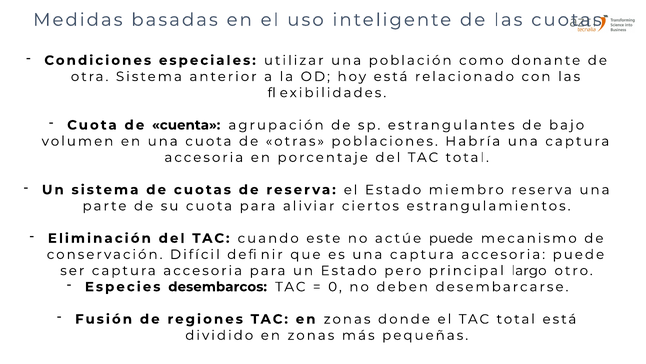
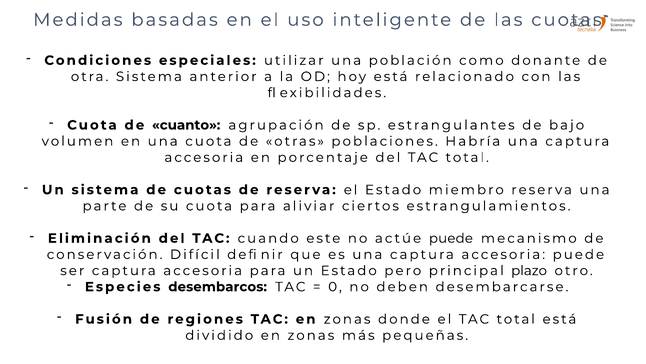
cuenta: cuenta -> cuanto (186, 125)
largo: largo -> plazo (529, 270)
